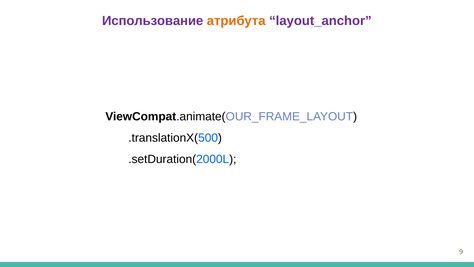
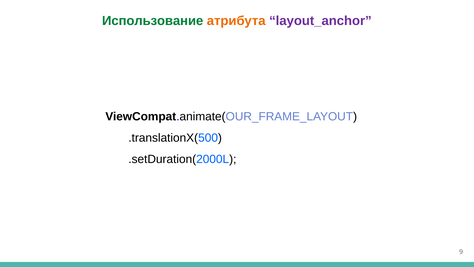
Использование colour: purple -> green (153, 21)
